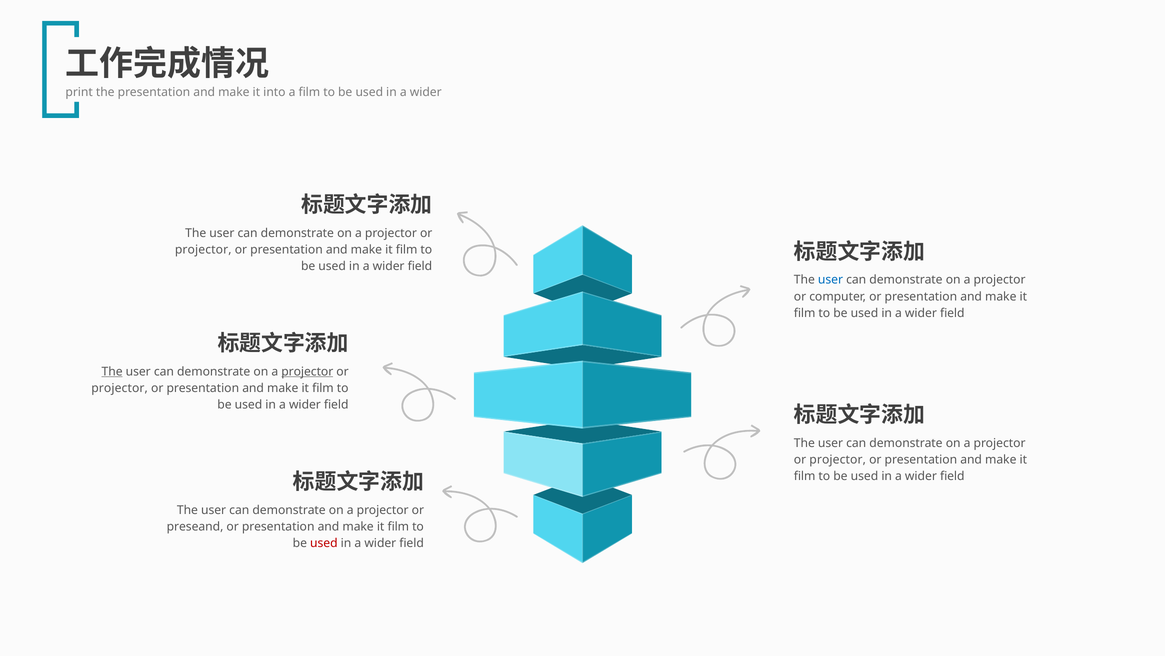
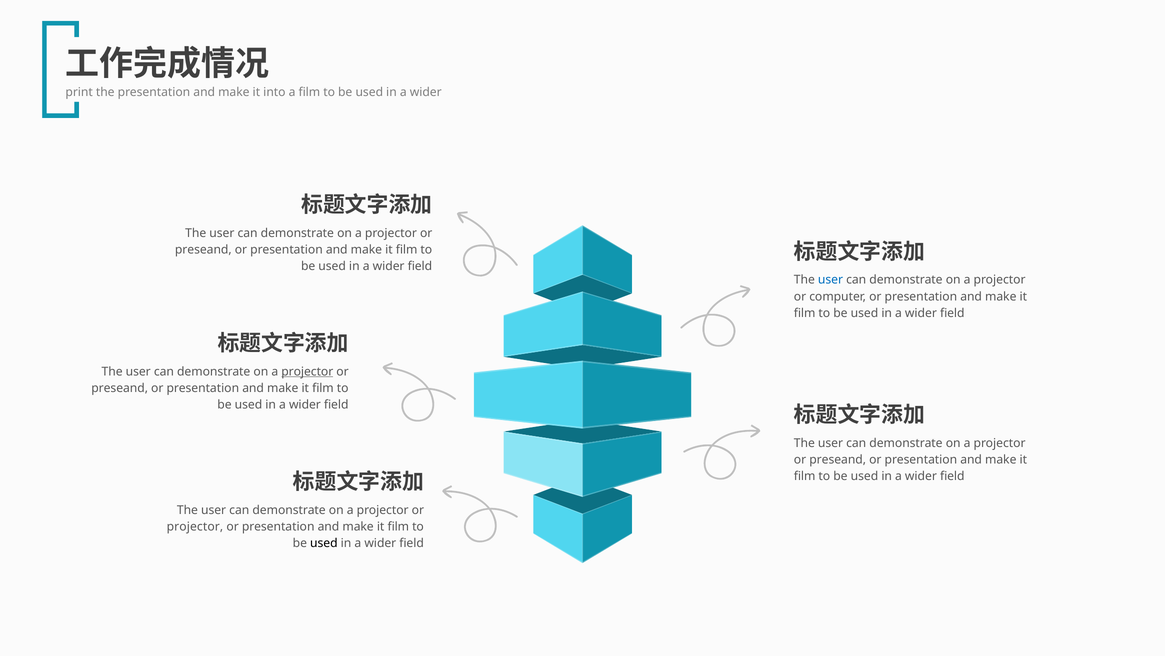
projector: projector -> preseand (203, 250)
The underline: present -> none (112, 371)
projector: projector -> preseand (120, 388)
projector: projector -> preseand (838, 459)
preseand: preseand -> projector (195, 526)
used colour: red -> black (324, 543)
